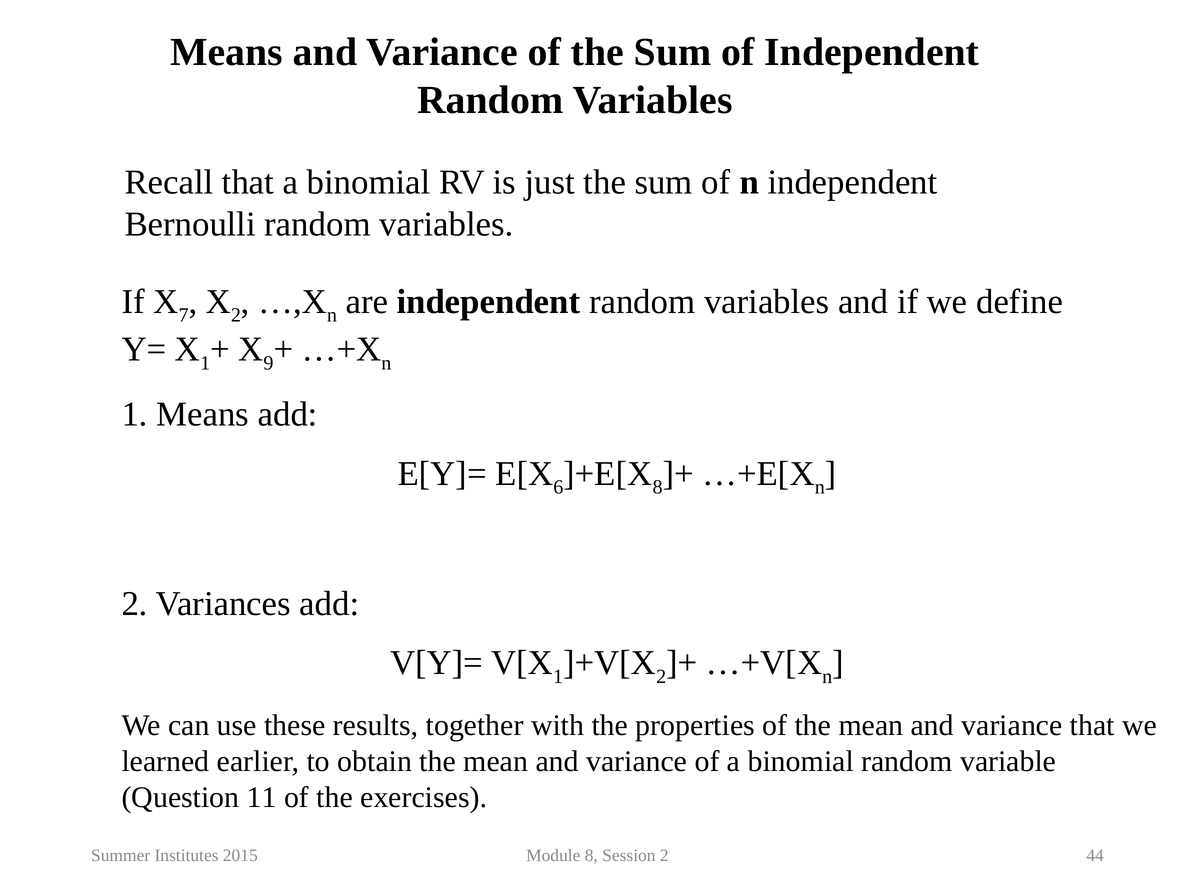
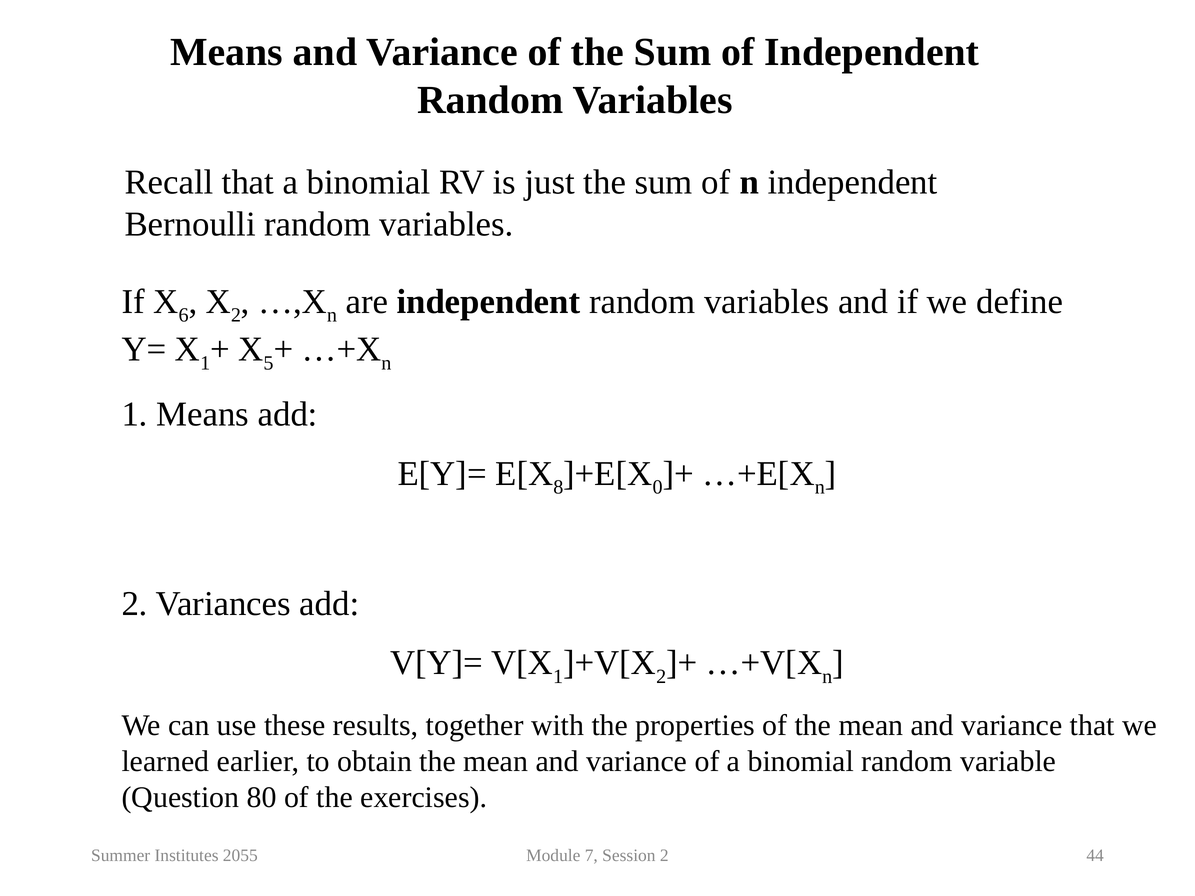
7: 7 -> 6 (184, 315)
9: 9 -> 5 (269, 363)
6: 6 -> 8 (558, 487)
8: 8 -> 0 (658, 487)
11: 11 -> 80 (262, 797)
2015: 2015 -> 2055 (240, 856)
Module 8: 8 -> 7 (591, 856)
